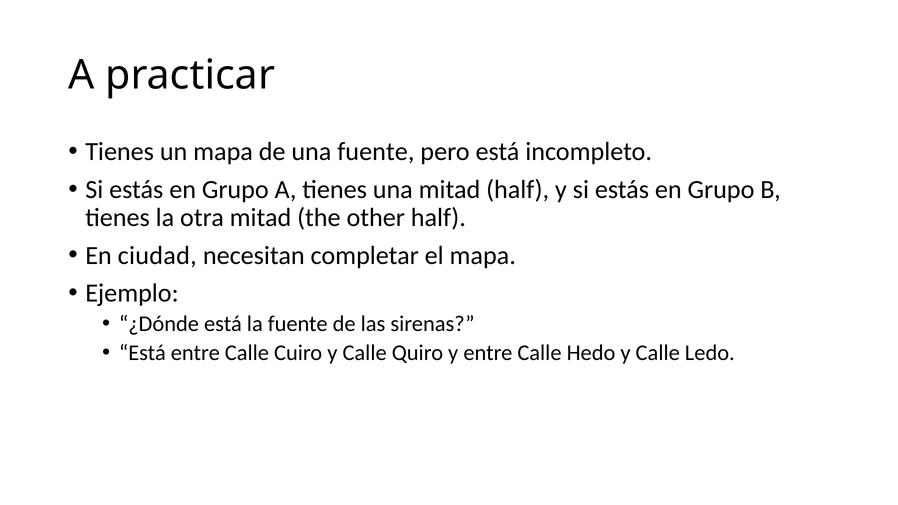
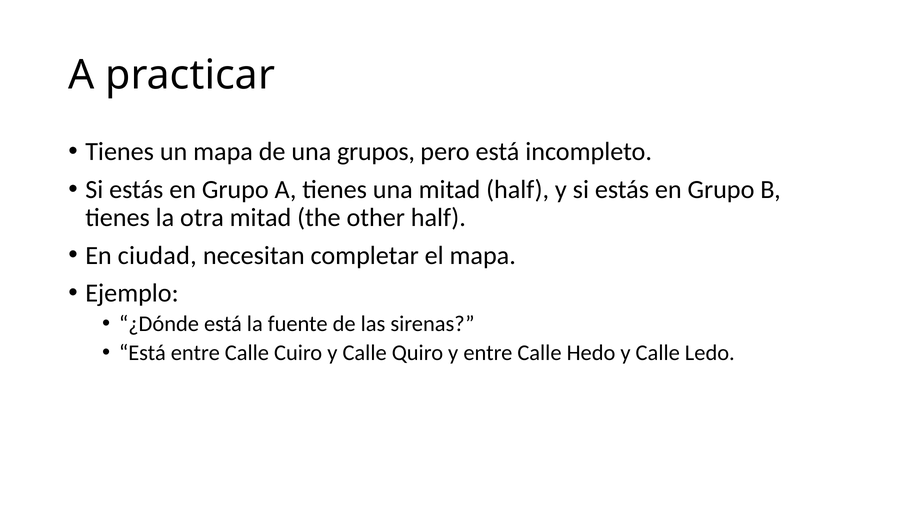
una fuente: fuente -> grupos (376, 152)
